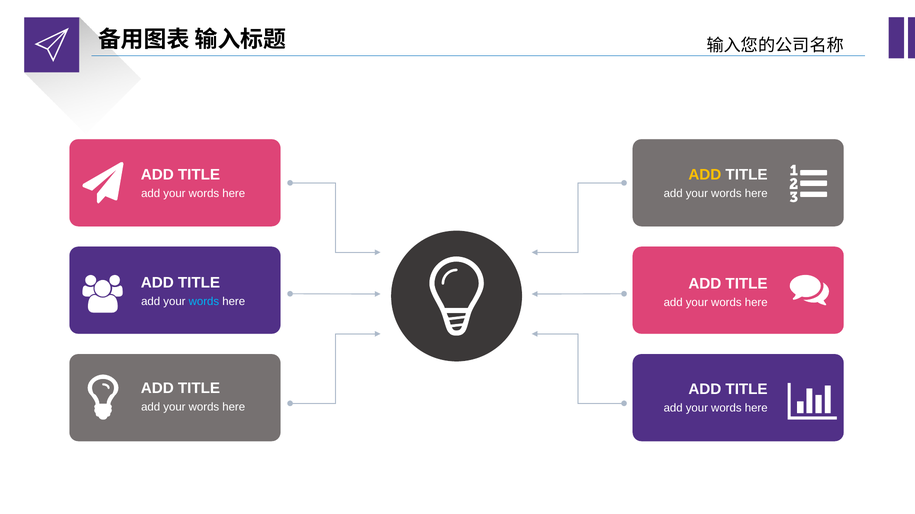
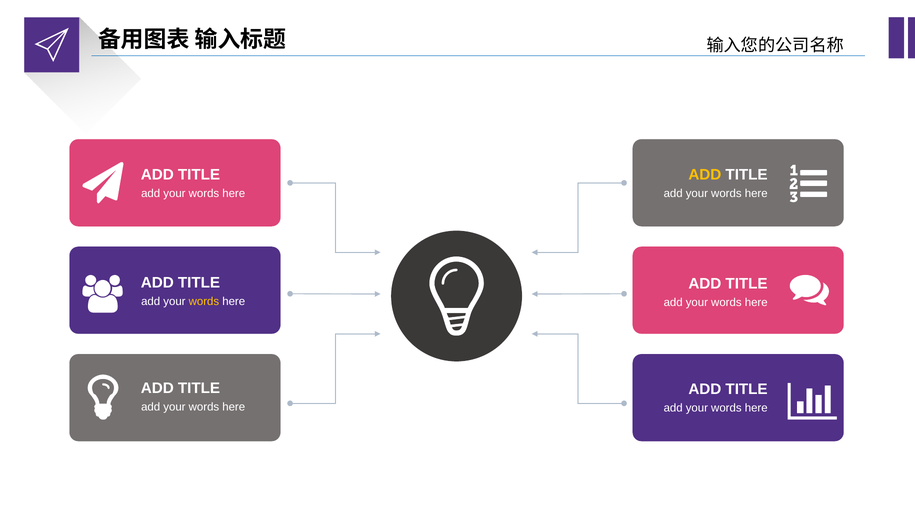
words colour: light blue -> yellow (204, 302)
